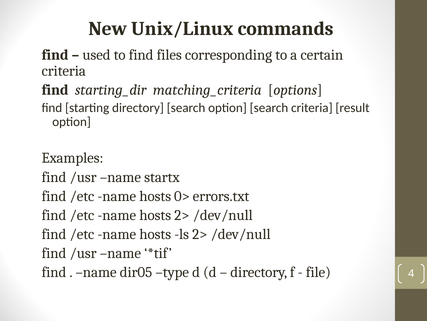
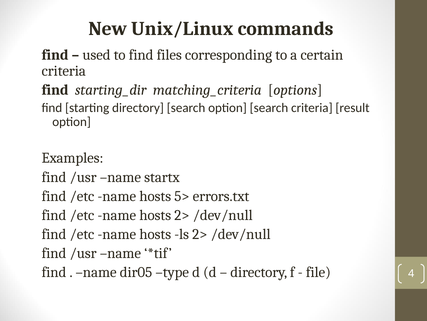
0>: 0> -> 5> (182, 196)
